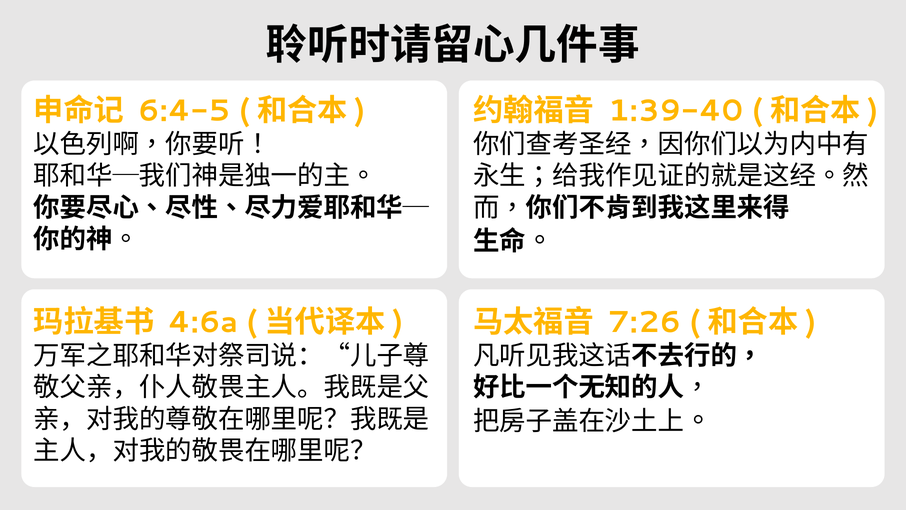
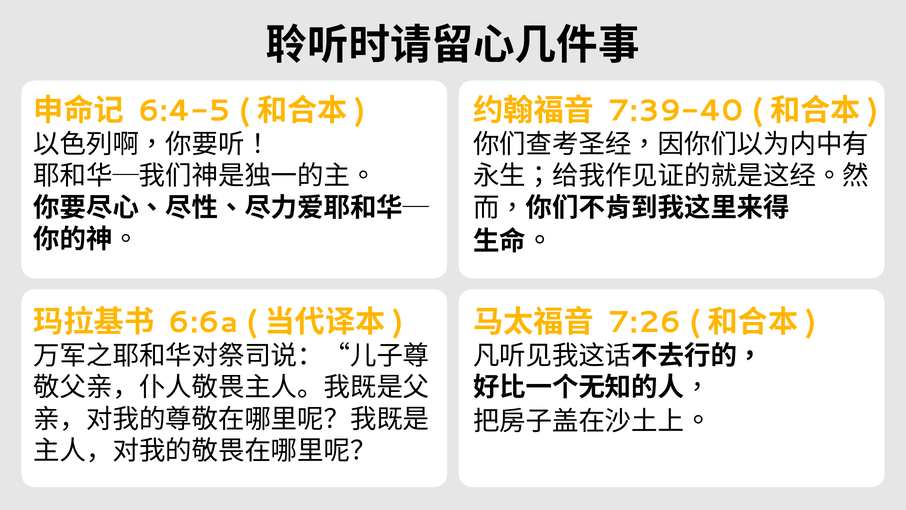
1:39-40: 1:39-40 -> 7:39-40 (676, 110)
4:6a: 4:6a -> 6:6a (203, 322)
